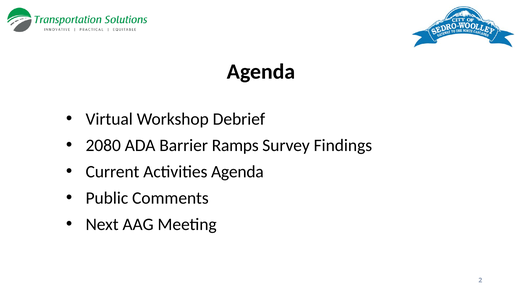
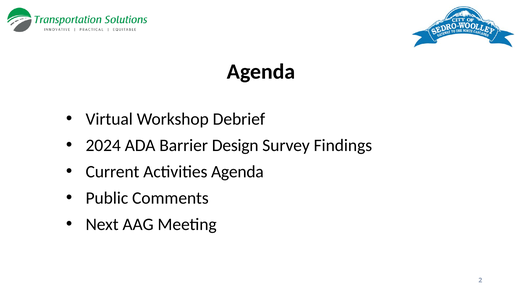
2080: 2080 -> 2024 (103, 145)
Ramps: Ramps -> Design (235, 145)
